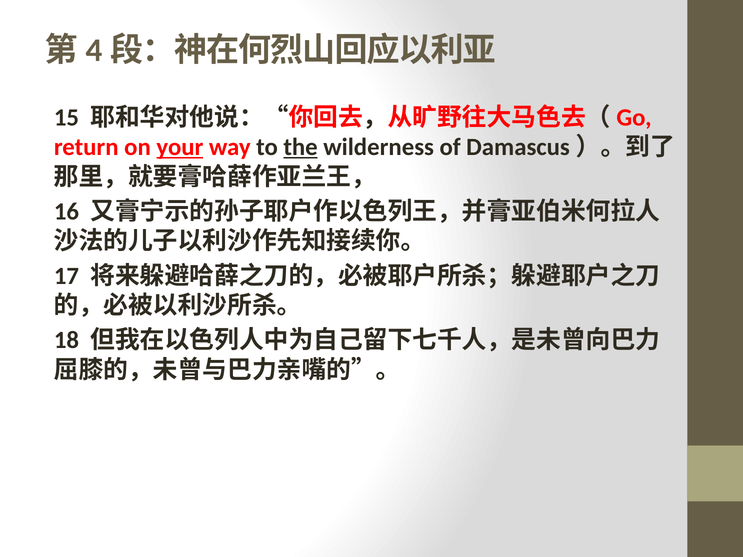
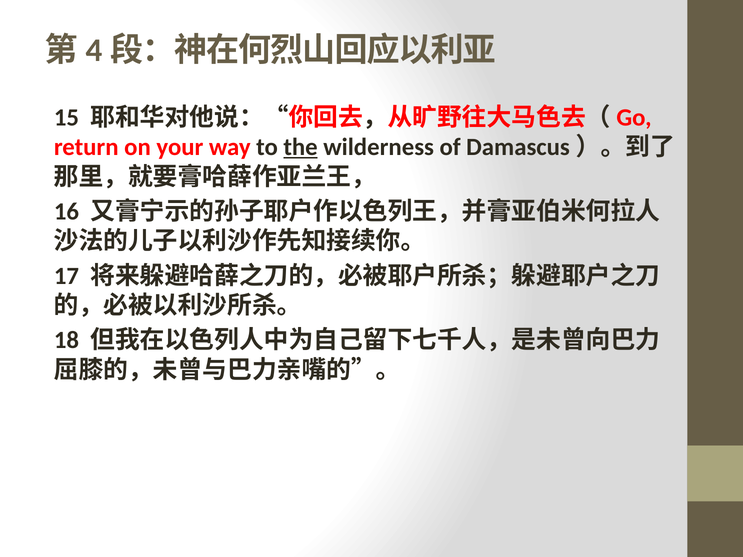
your underline: present -> none (180, 147)
